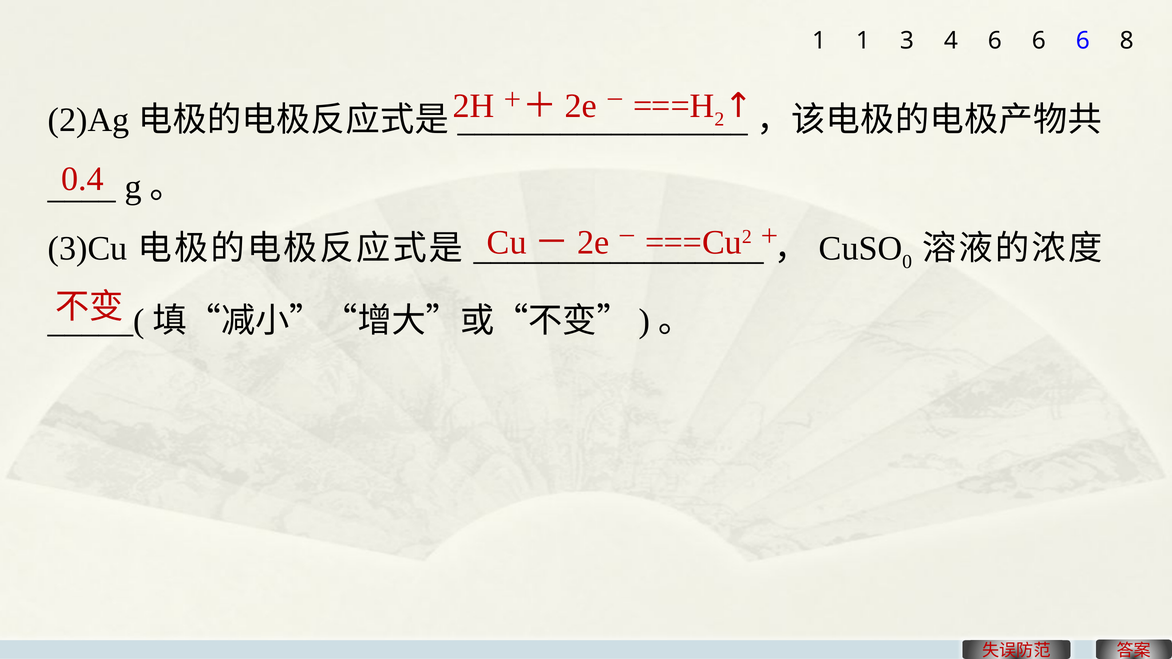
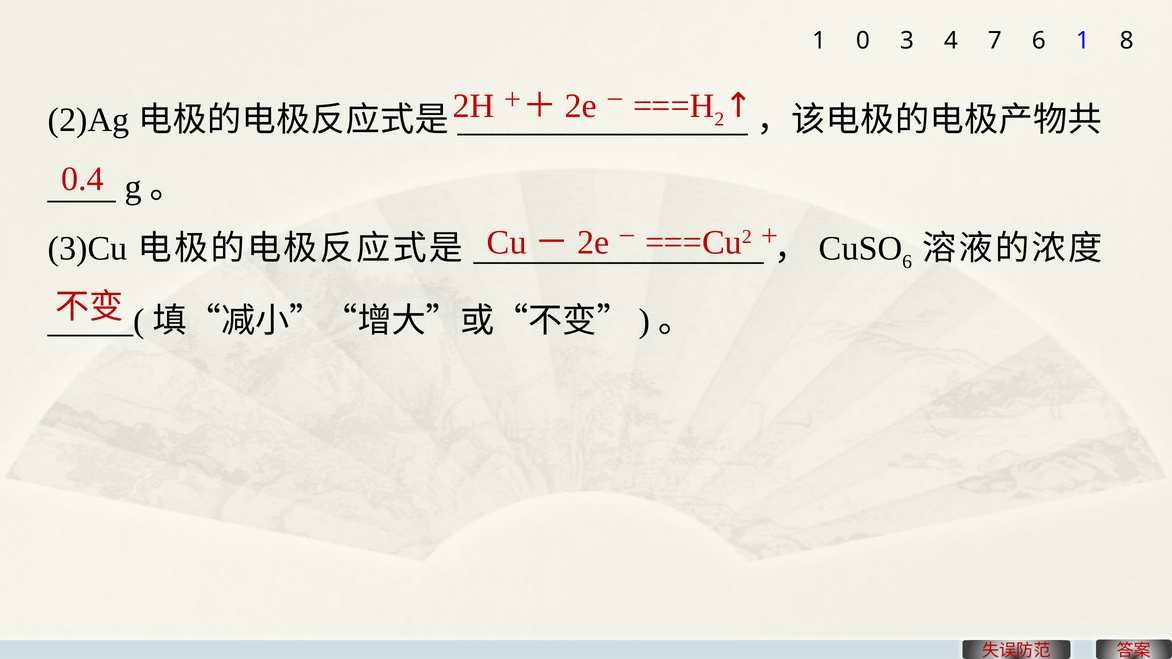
1 1: 1 -> 0 (863, 41)
4 6: 6 -> 7 (995, 41)
6: 6 -> 1 (1083, 41)
0: 0 -> 6 (907, 262)
